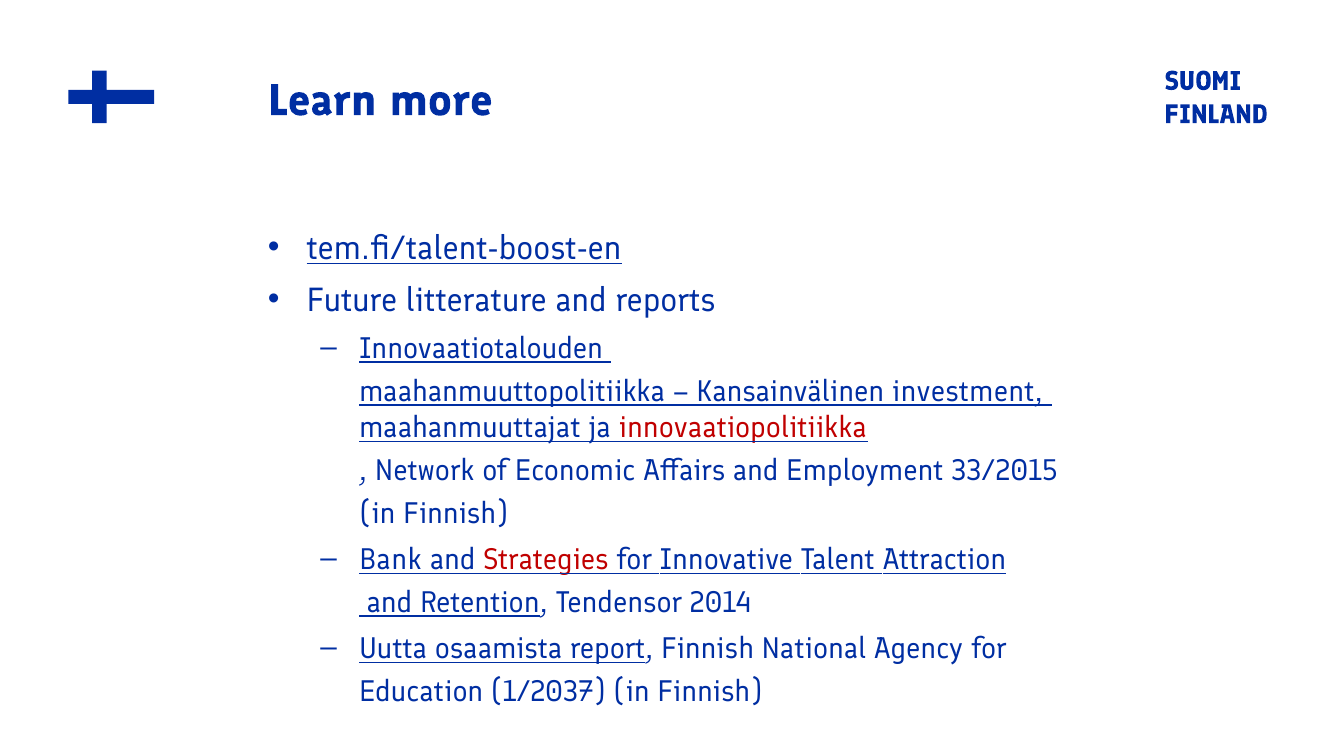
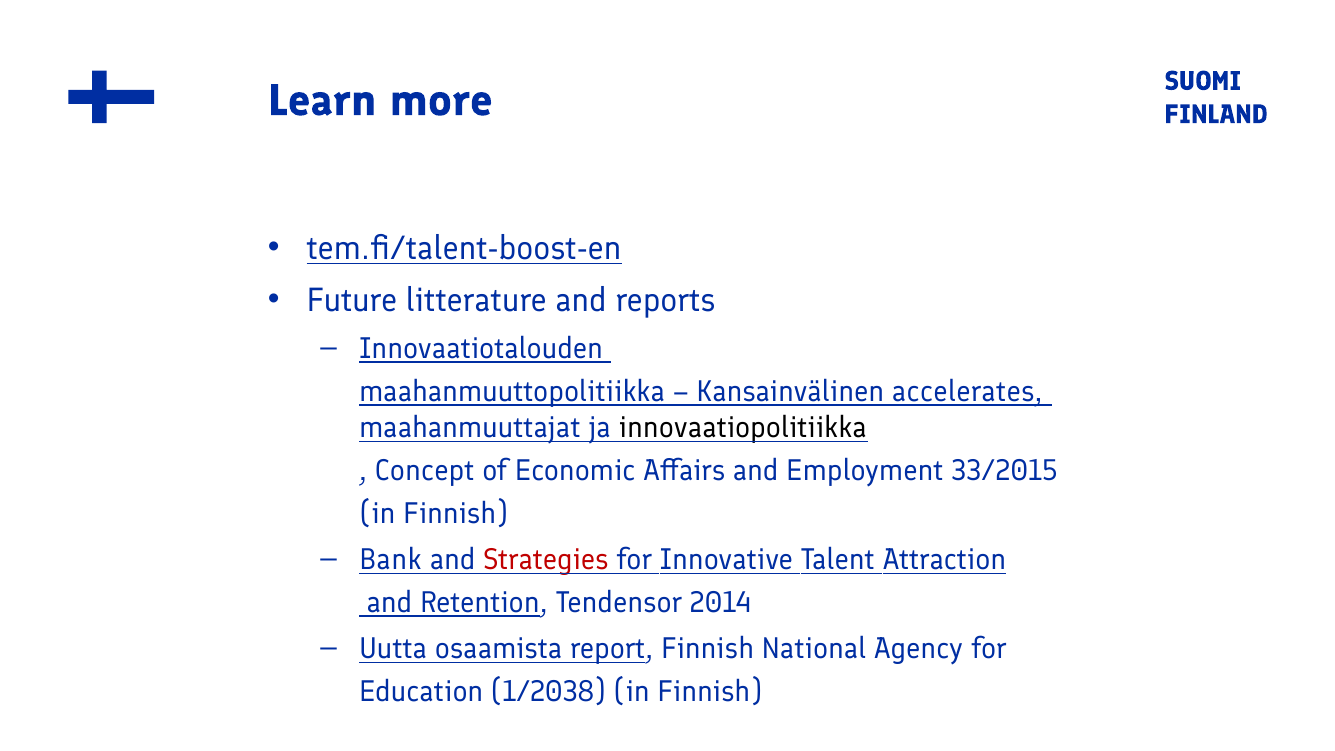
investment: investment -> accelerates (967, 391)
innovaatiopolitiikka colour: red -> black (743, 428)
Network: Network -> Concept (425, 471)
1/2037: 1/2037 -> 1/2038 (548, 692)
